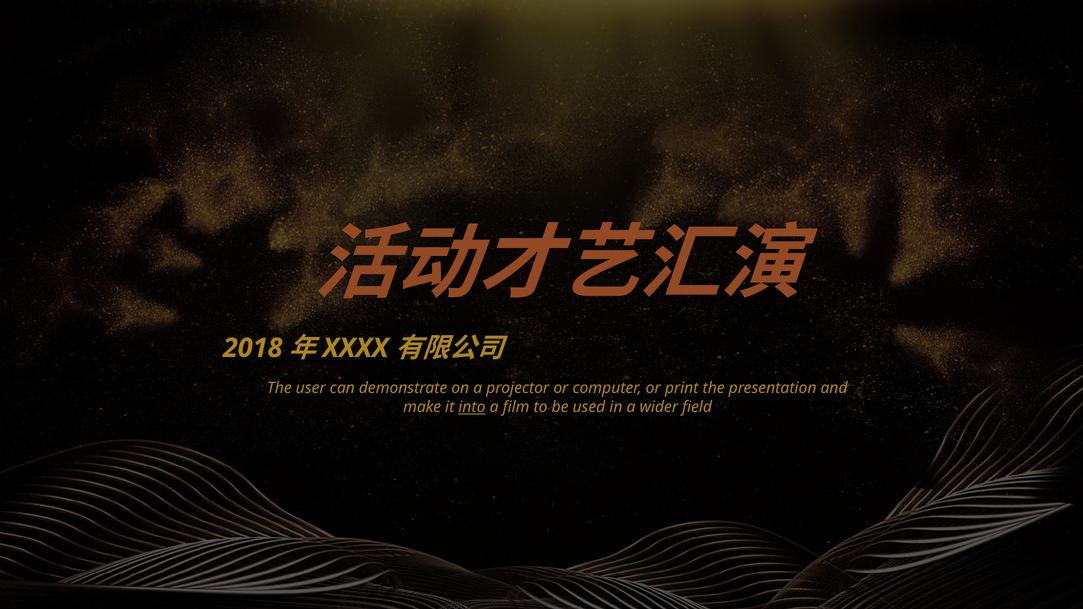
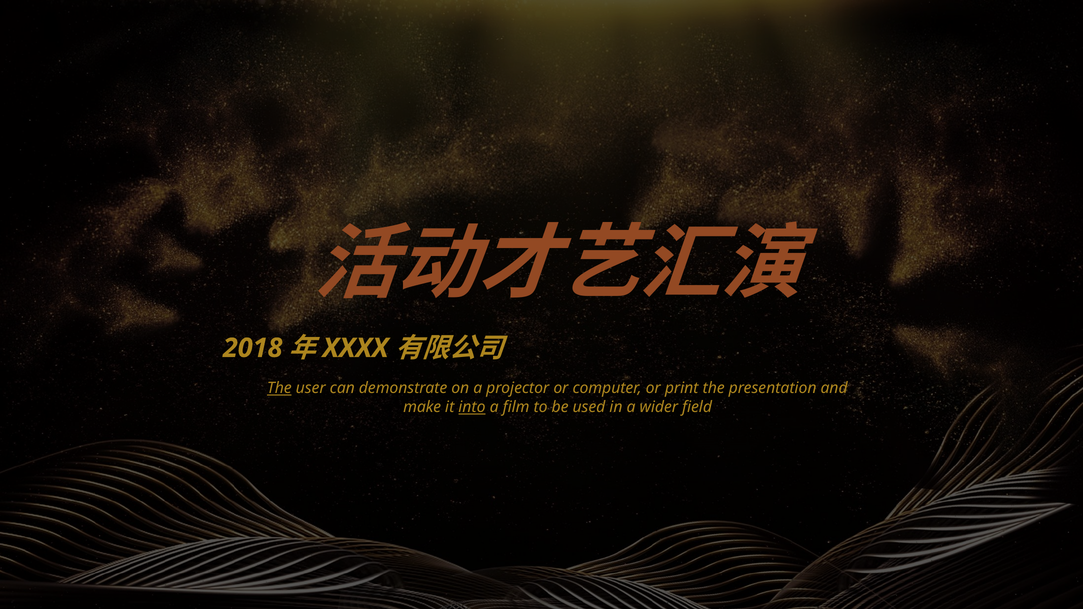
The underline: none -> present (279, 388)
